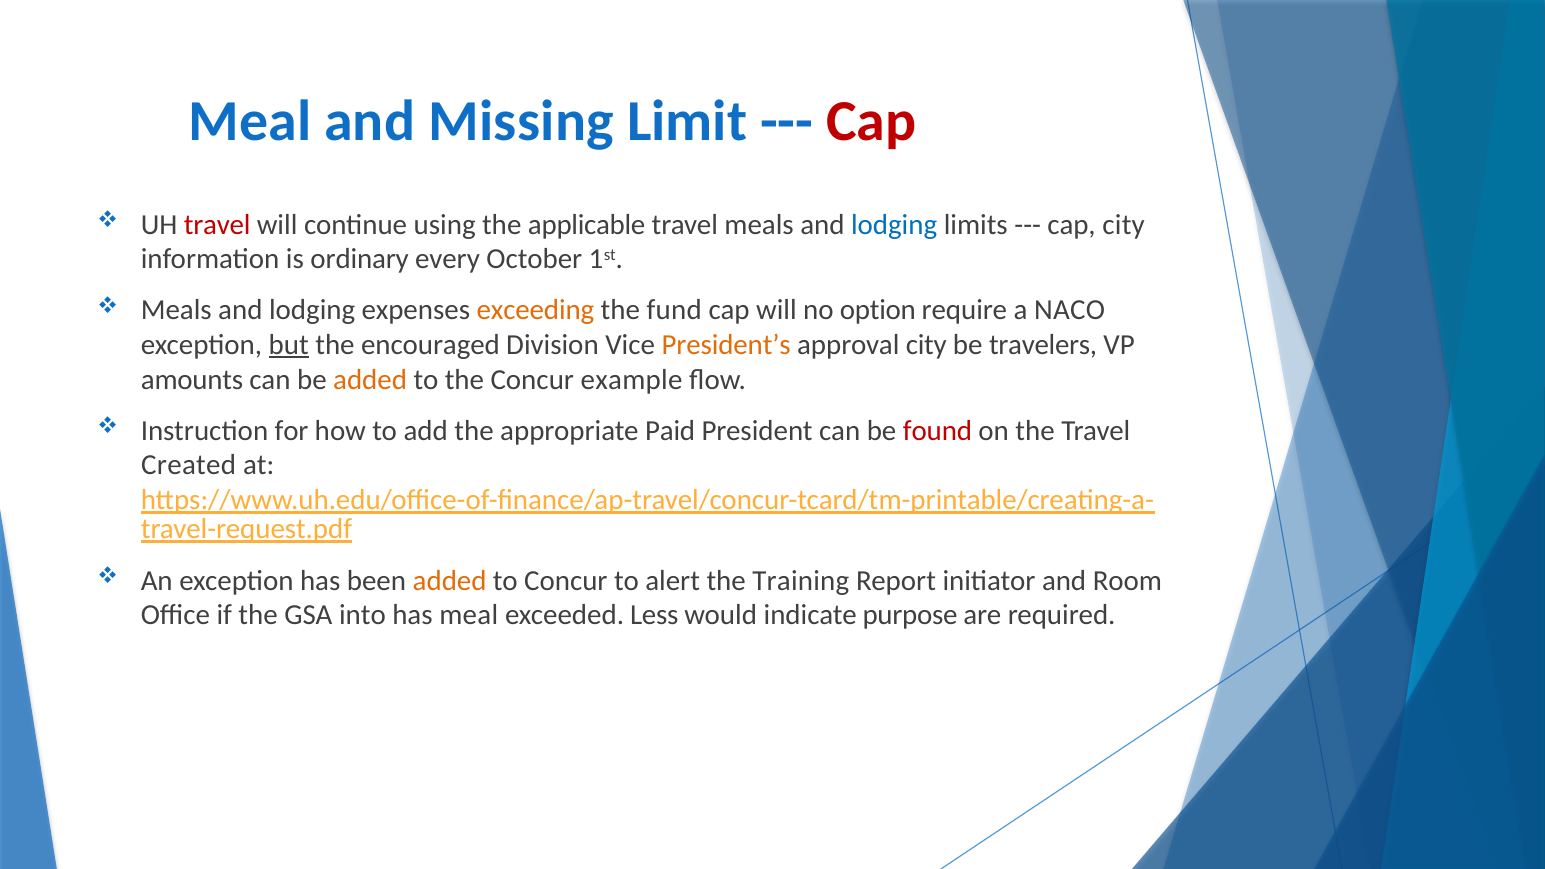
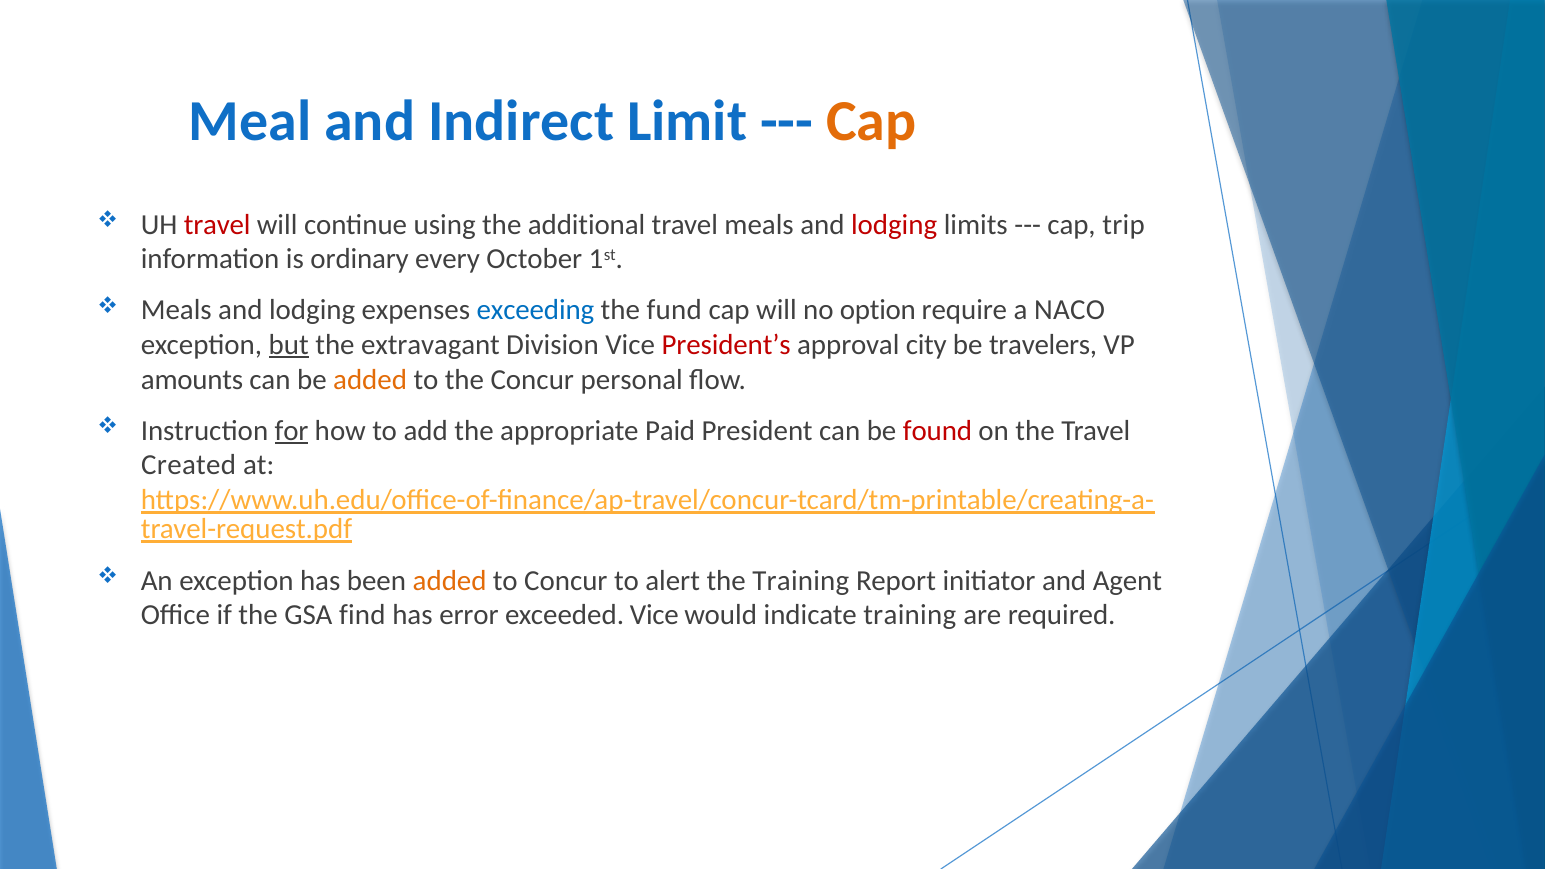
Missing: Missing -> Indirect (521, 122)
Cap colour: red -> orange (871, 122)
applicable: applicable -> additional (587, 225)
lodging colour: blue -> red (894, 225)
cap city: city -> trip (1124, 225)
exceeding colour: orange -> blue (535, 310)
encouraged: encouraged -> extravagant (431, 345)
President’s colour: orange -> red (726, 345)
example: example -> personal (632, 380)
for underline: none -> present (292, 431)
Room: Room -> Agent (1127, 580)
into: into -> find (362, 615)
has meal: meal -> error (469, 615)
exceeded Less: Less -> Vice (654, 615)
indicate purpose: purpose -> training (910, 615)
